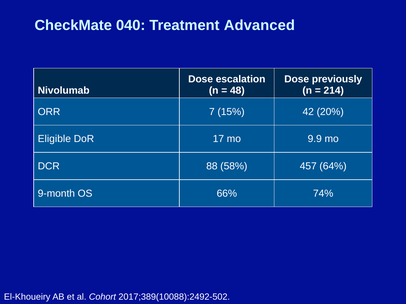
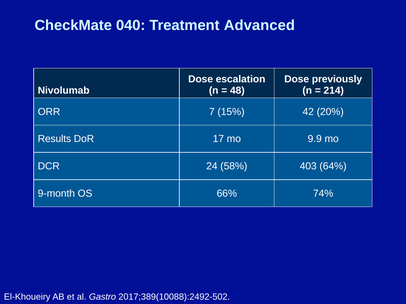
Eligible: Eligible -> Results (54, 139)
88: 88 -> 24 (212, 166)
457: 457 -> 403 (308, 166)
Cohort: Cohort -> Gastro (102, 298)
